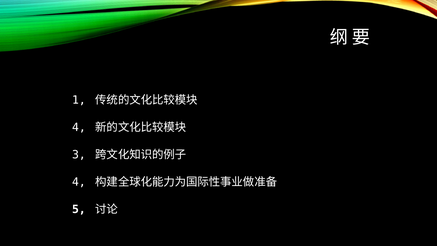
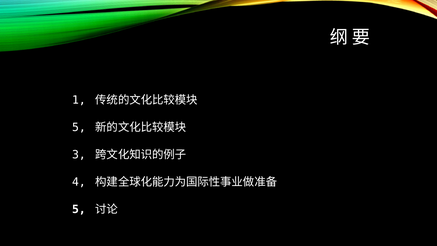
4: 4 -> 5 (79, 127)
